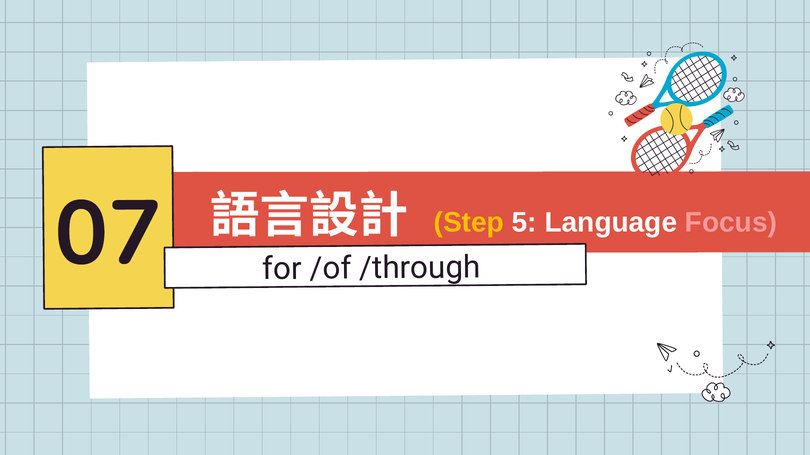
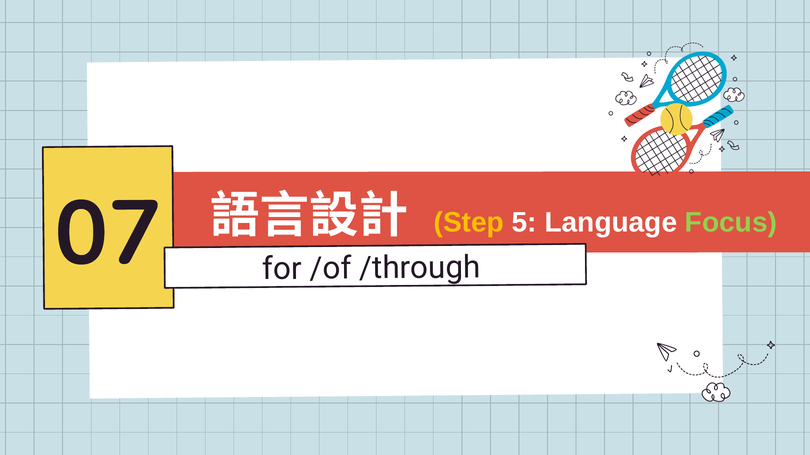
Focus colour: pink -> light green (731, 223)
